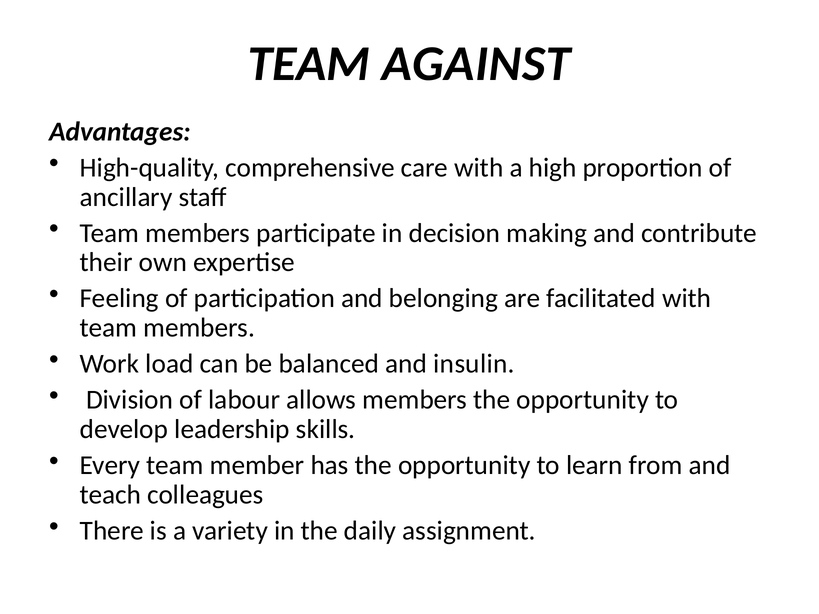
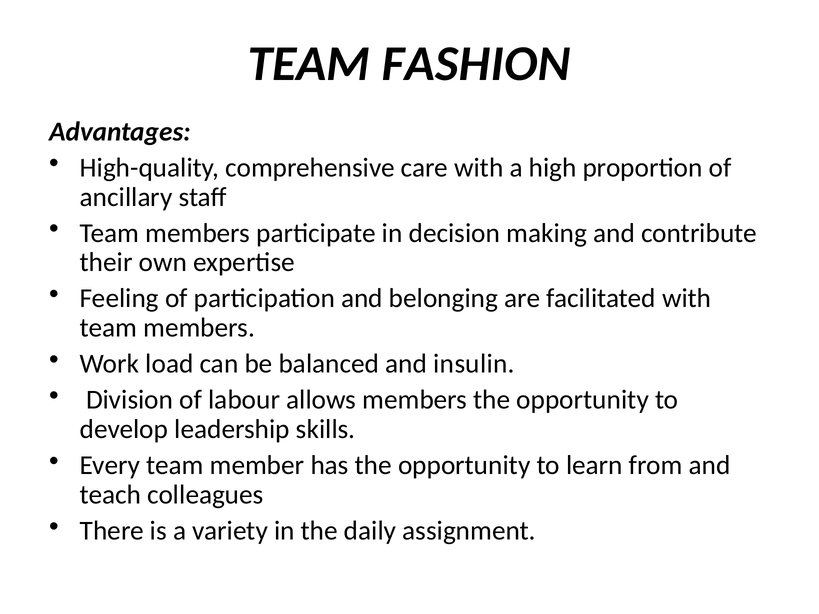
AGAINST: AGAINST -> FASHION (476, 64)
